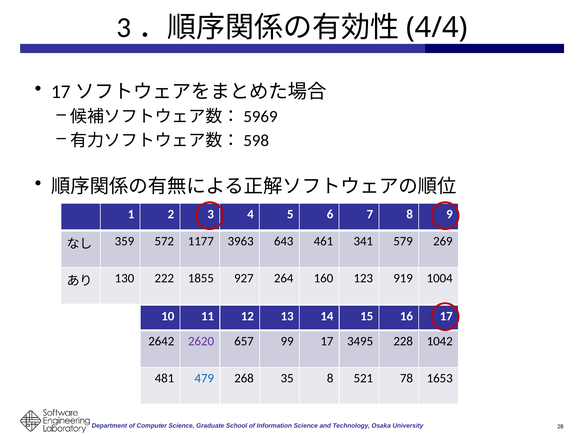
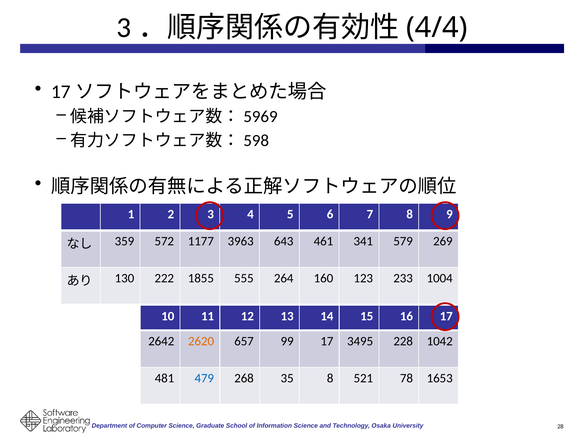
927: 927 -> 555 (244, 278)
919: 919 -> 233 (403, 278)
2620 colour: purple -> orange (201, 341)
